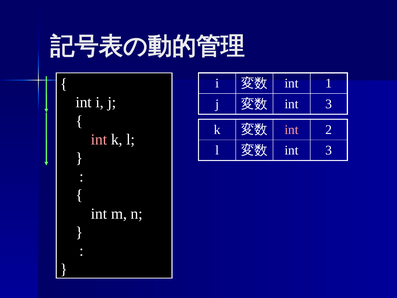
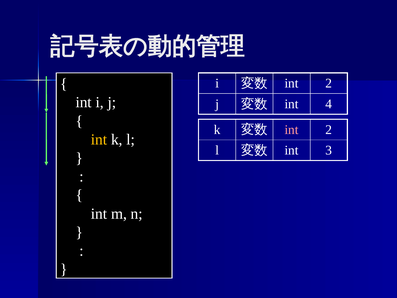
1: 1 -> 2 (329, 83)
3: 3 -> 4 (329, 104)
int colour: pink -> yellow (99, 139)
